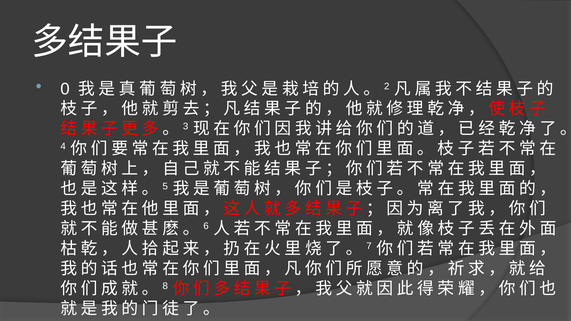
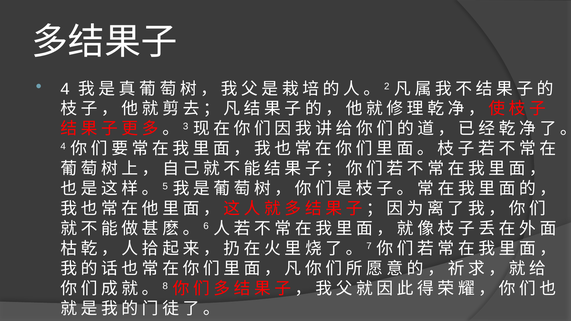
0: 0 -> 4 (65, 89)
